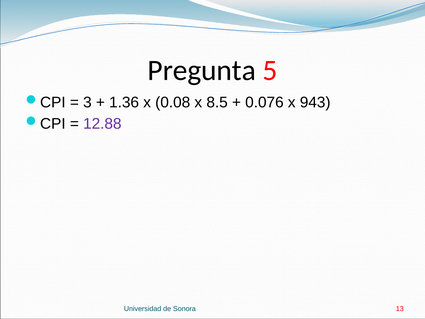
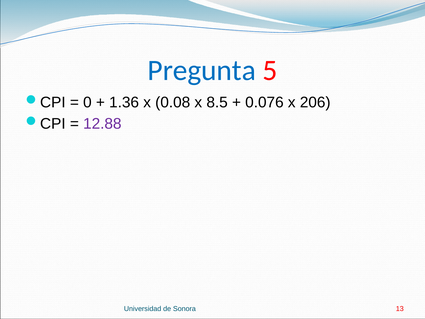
Pregunta colour: black -> blue (202, 70)
3: 3 -> 0 (87, 102)
943: 943 -> 206 (315, 102)
